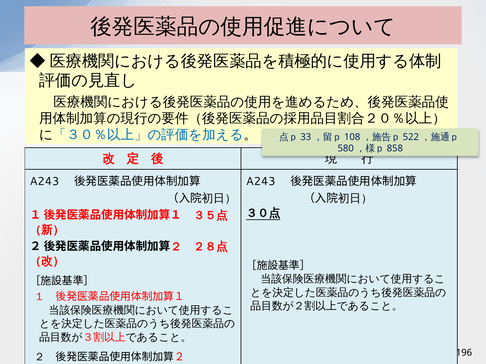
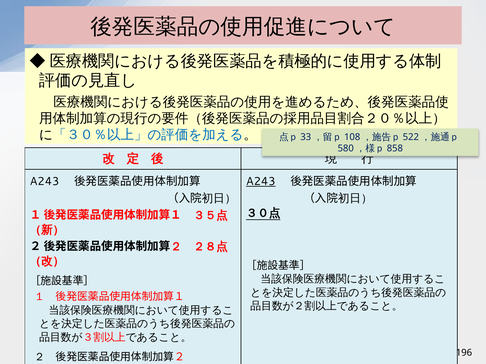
A243 underline: none -> present (261, 182)
